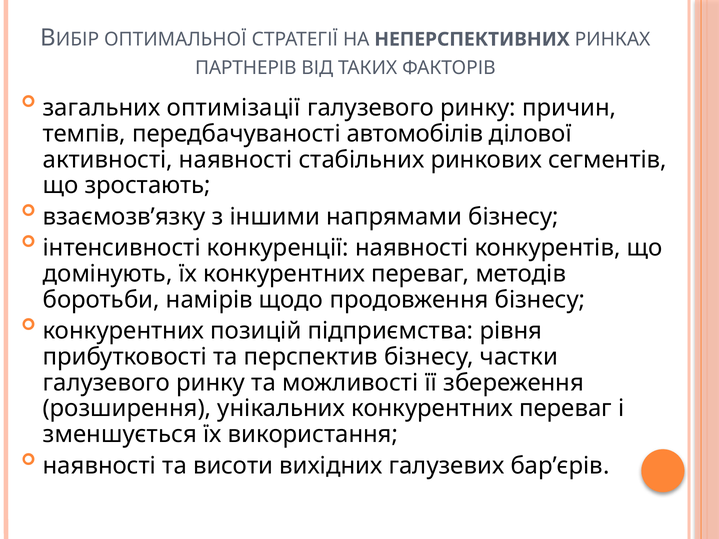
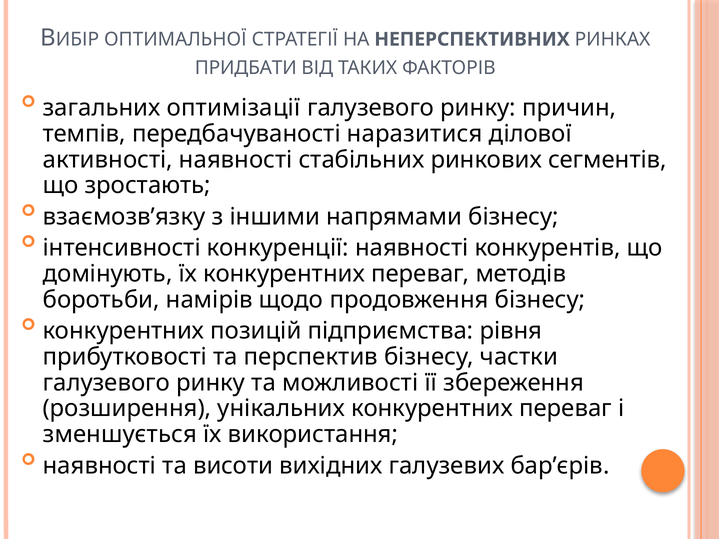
ПАРТНЕРІВ: ПАРТНЕРІВ -> ПРИДБАТИ (246, 68)
автомобілів: автомобілів -> наразитися (415, 134)
